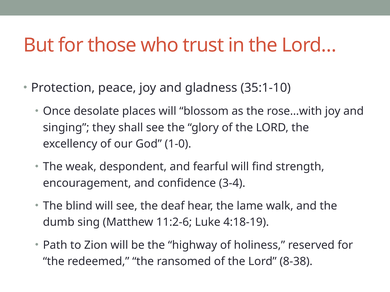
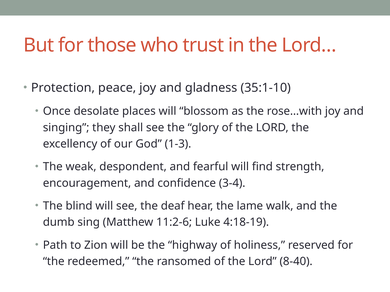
1-0: 1-0 -> 1-3 (178, 144)
8-38: 8-38 -> 8-40 (296, 262)
